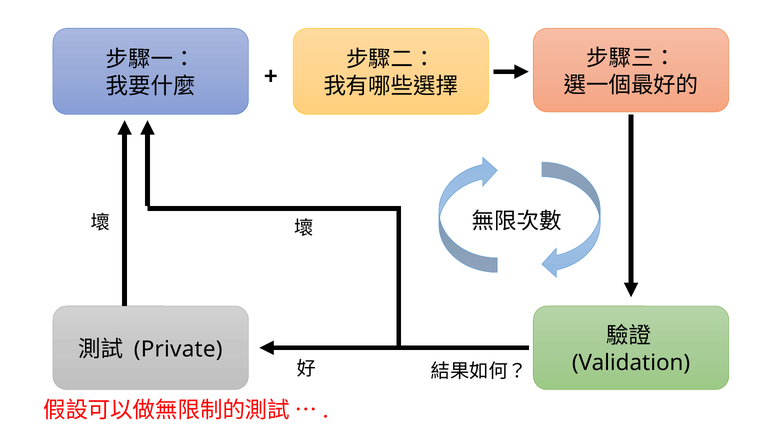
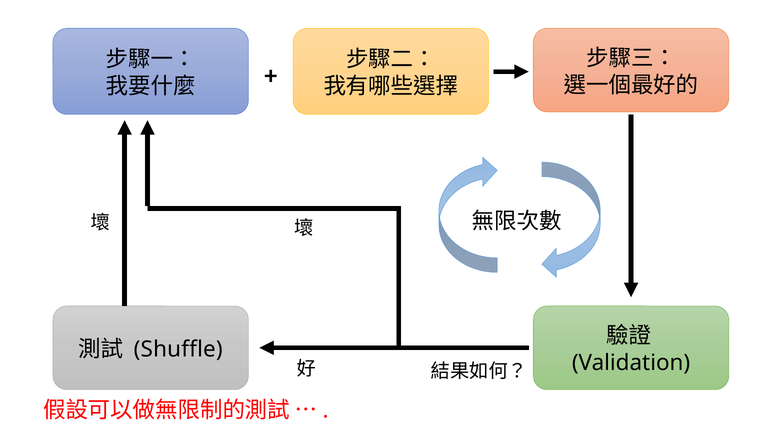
Private: Private -> Shuffle (178, 349)
